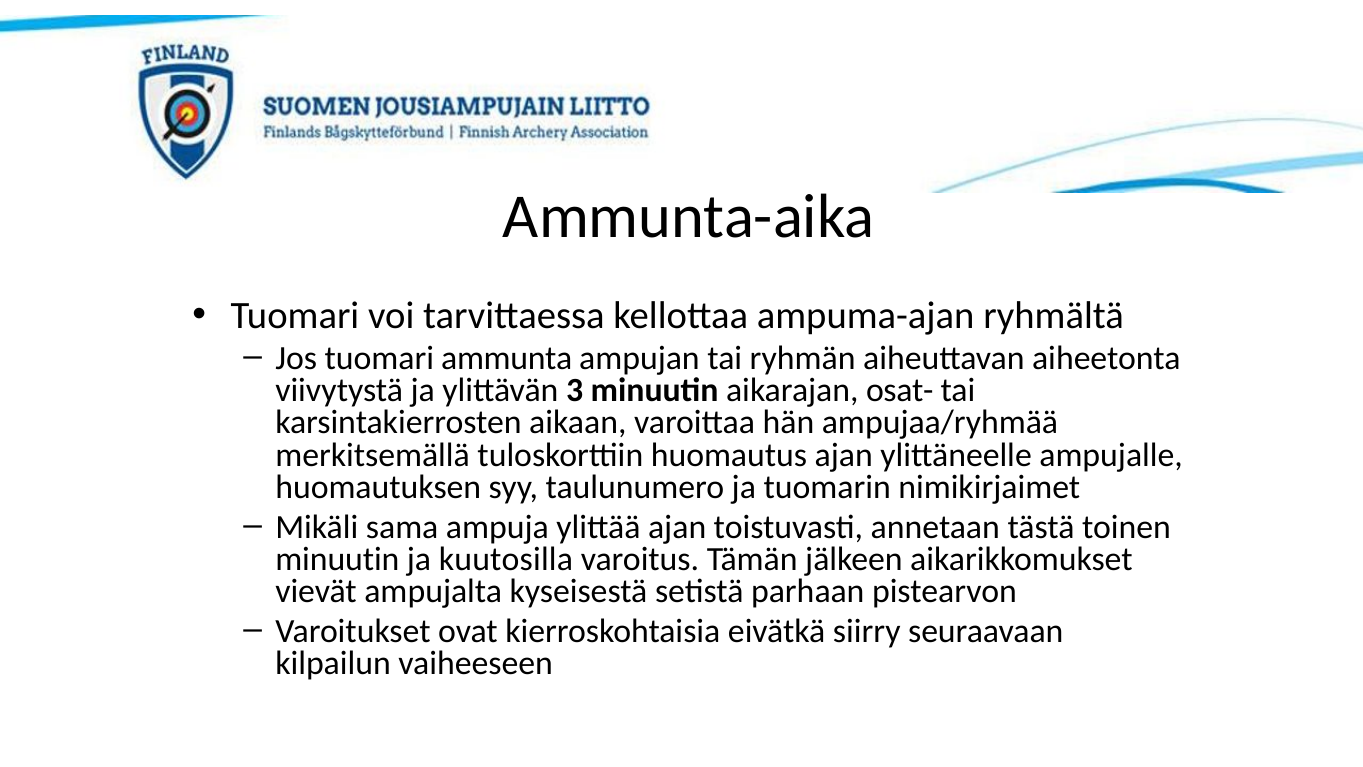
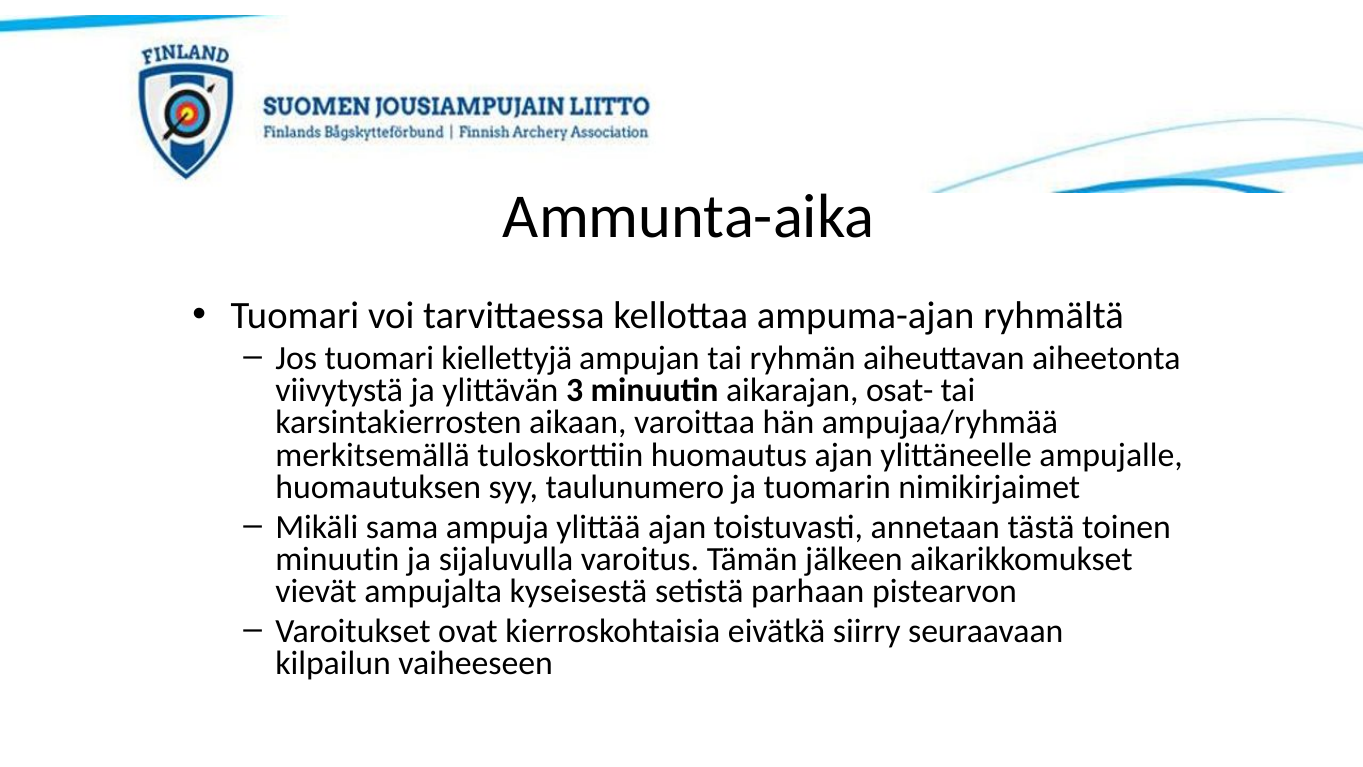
ammunta: ammunta -> kiellettyjä (507, 358)
kuutosilla: kuutosilla -> sijaluvulla (506, 559)
